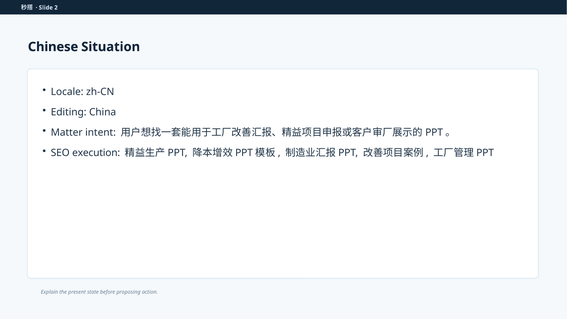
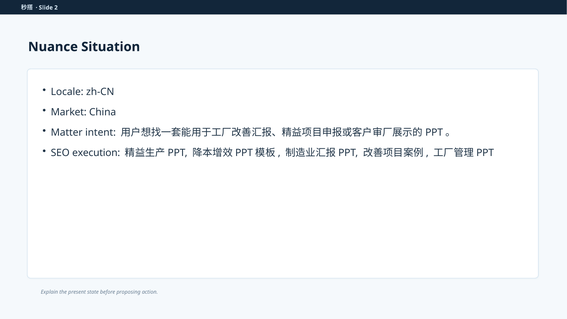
Chinese: Chinese -> Nuance (53, 47)
Editing: Editing -> Market (69, 112)
